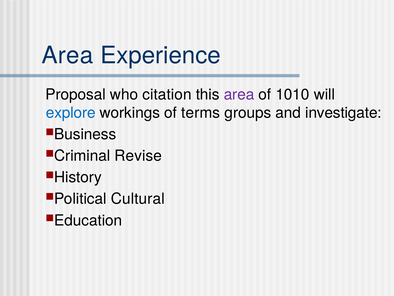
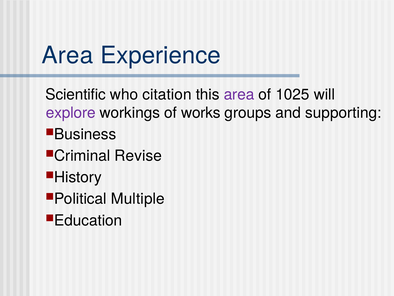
Proposal: Proposal -> Scientific (76, 94)
1010: 1010 -> 1025 (293, 94)
explore colour: blue -> purple (71, 113)
terms: terms -> works (201, 113)
investigate: investigate -> supporting (343, 113)
Cultural: Cultural -> Multiple (138, 199)
